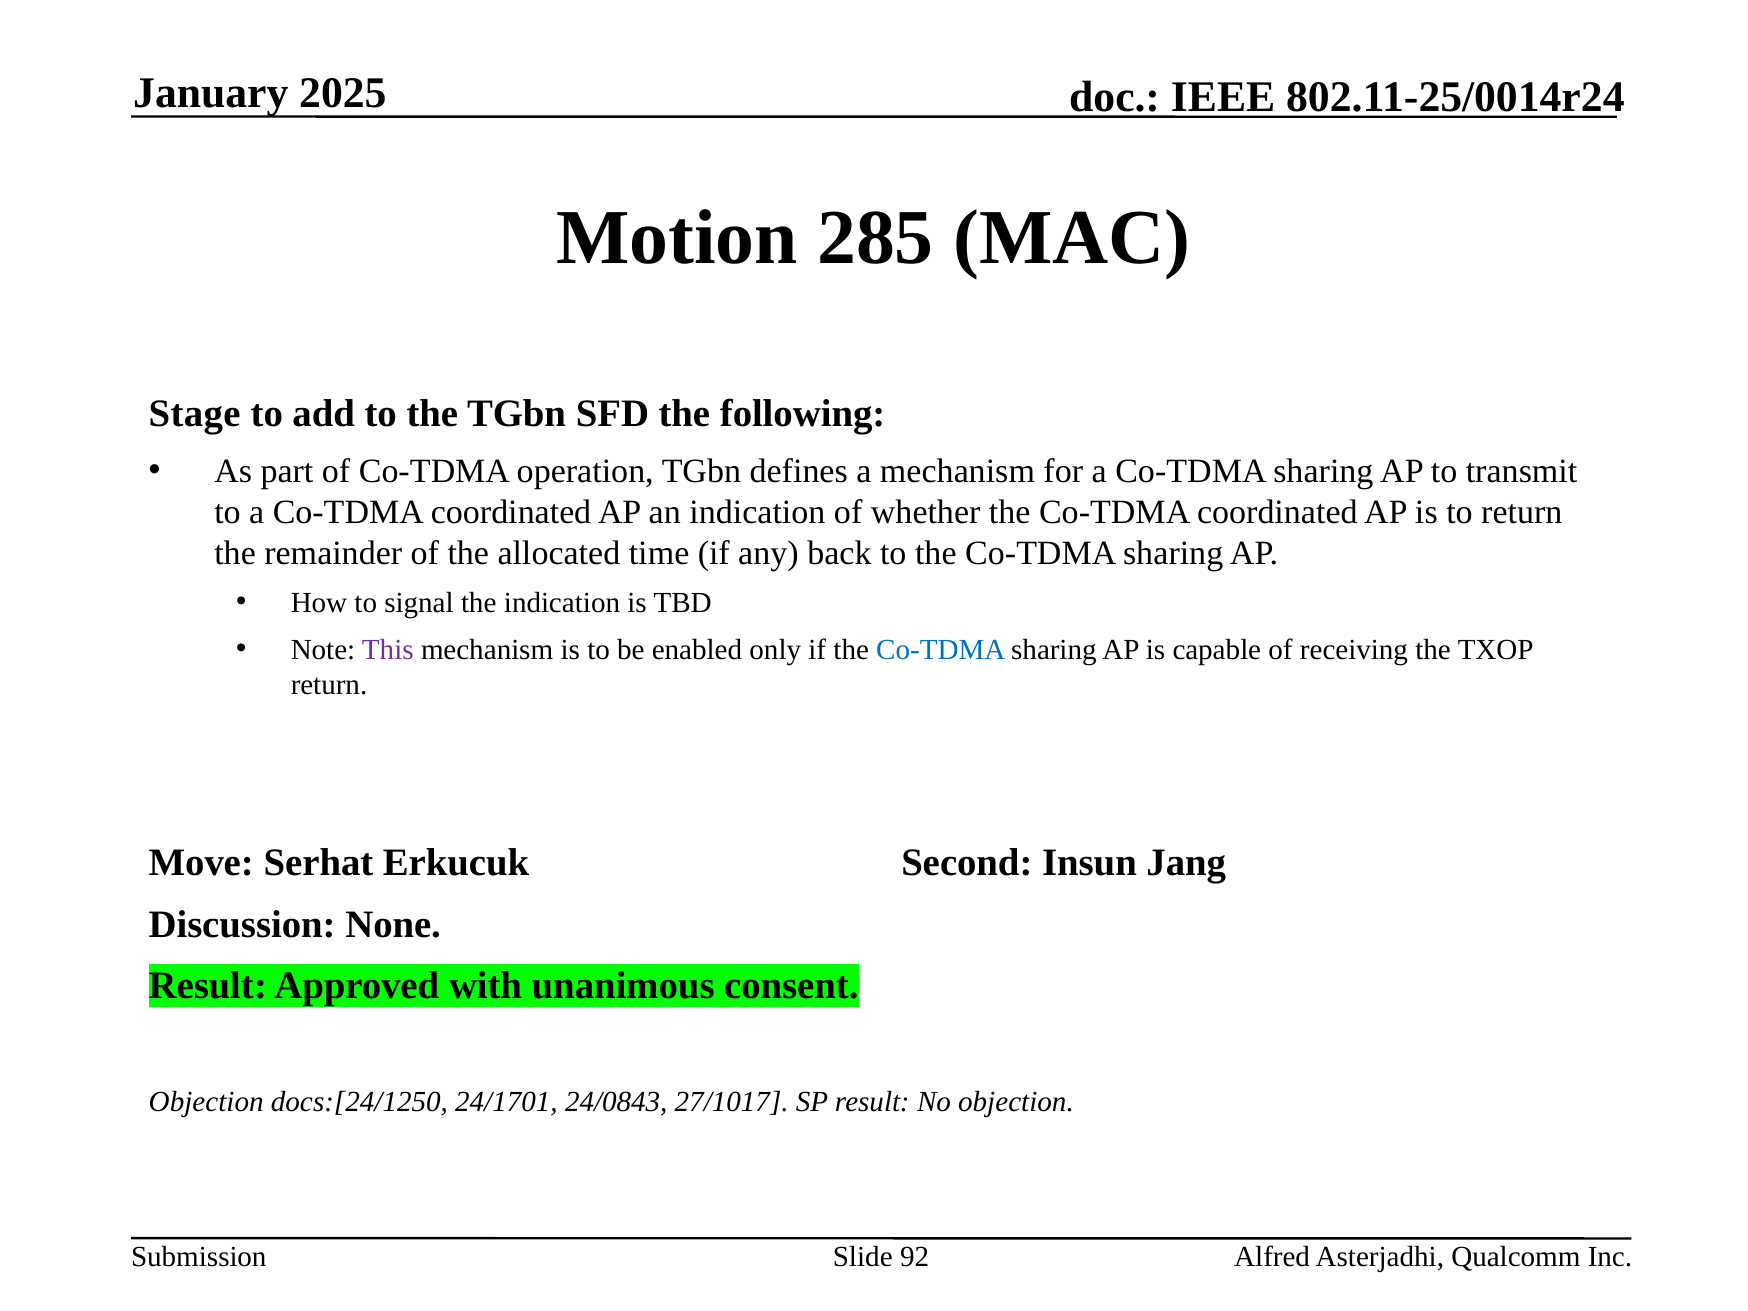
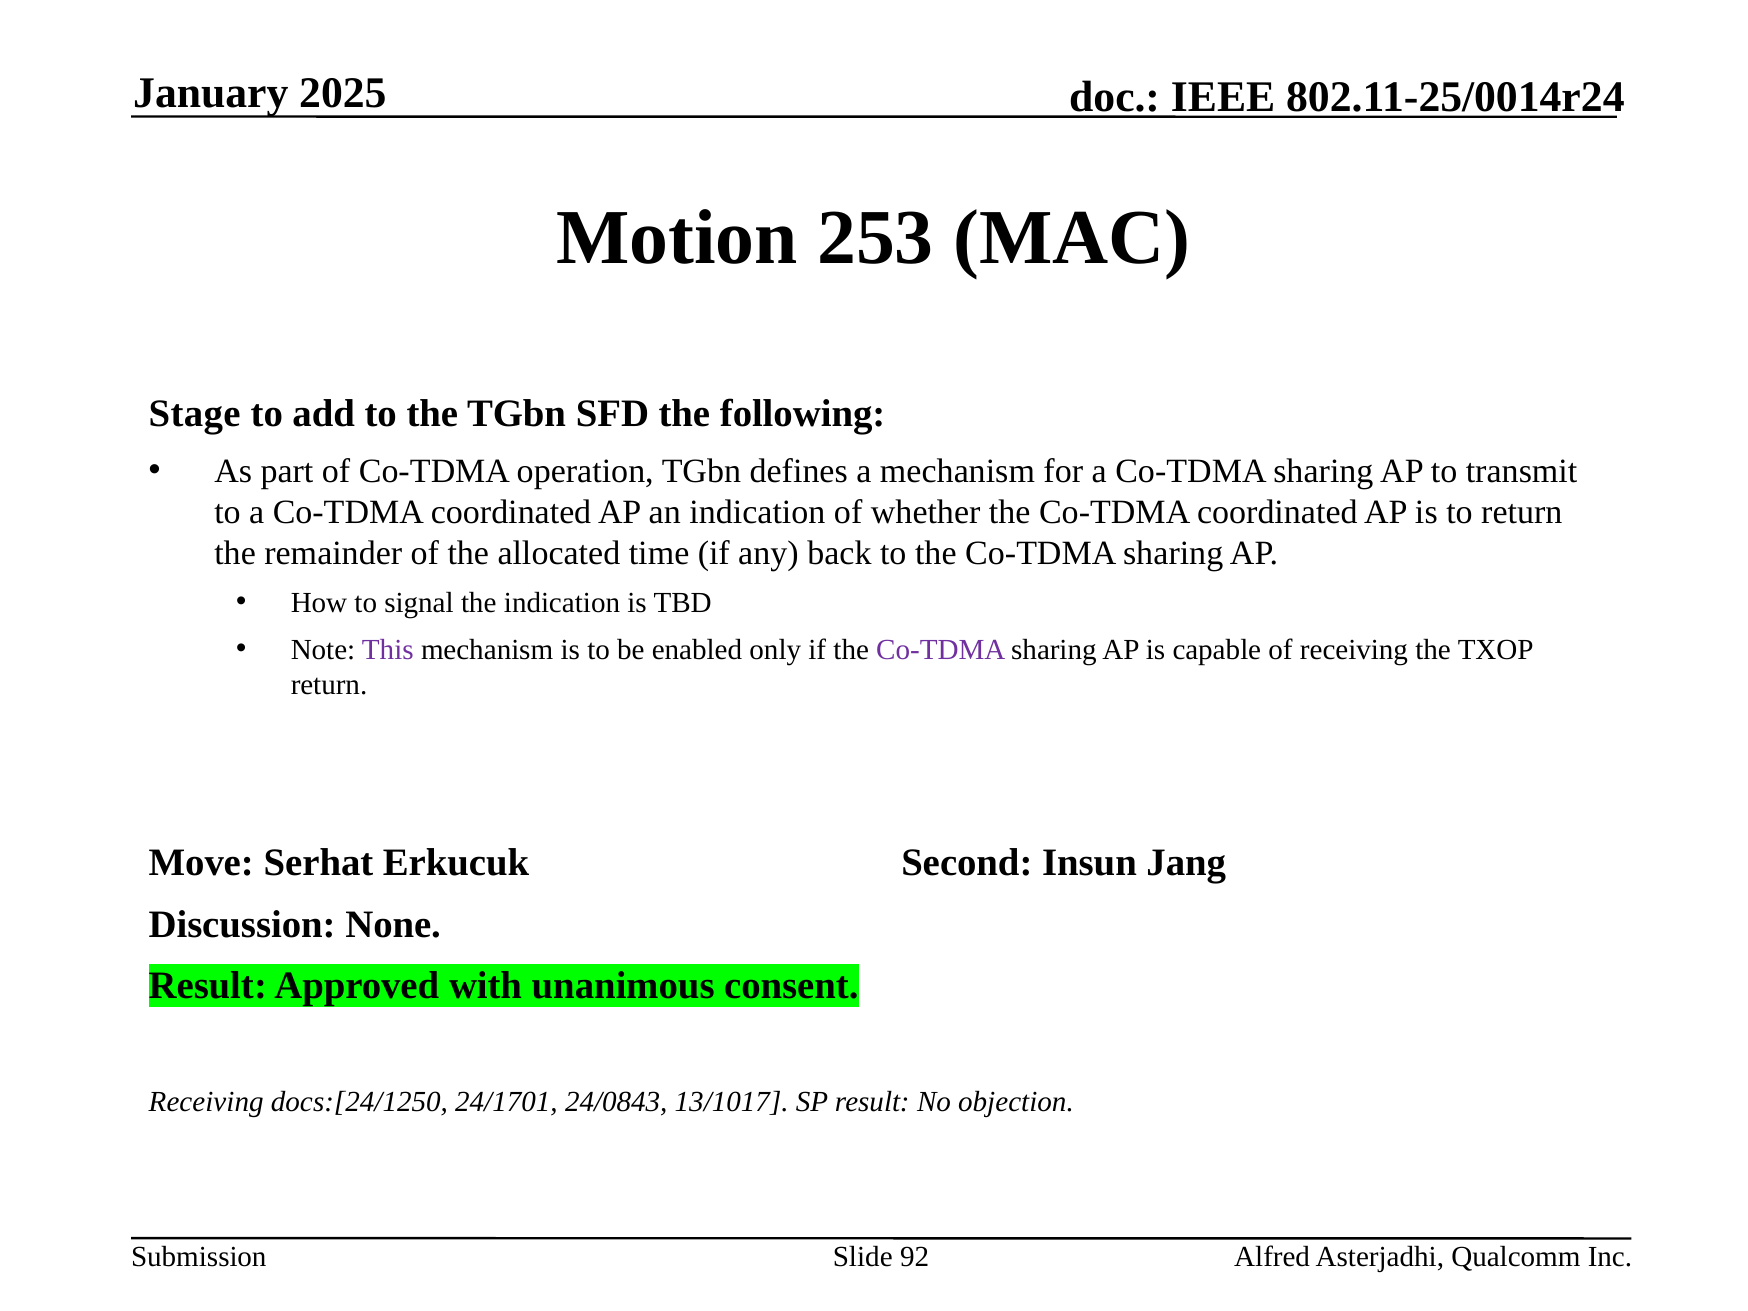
285: 285 -> 253 (876, 238)
Co-TDMA colour: blue -> purple (941, 650)
Objection: Objection -> Receiving (206, 1101)
27/1017: 27/1017 -> 13/1017 (732, 1101)
